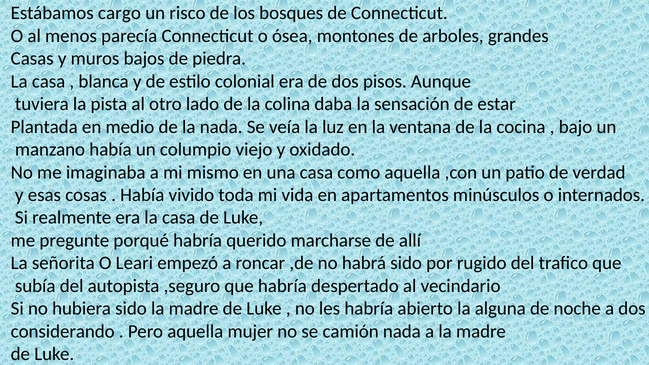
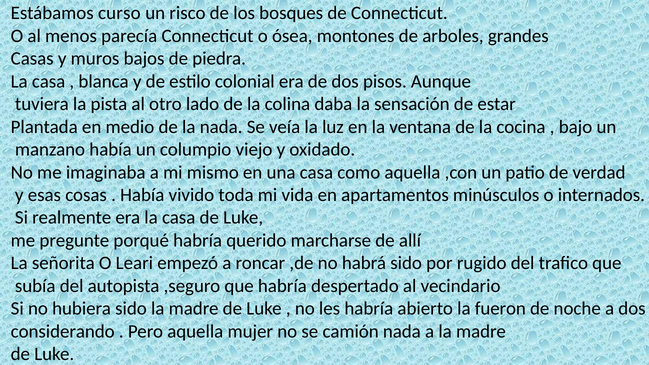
cargo: cargo -> curso (119, 13)
alguna: alguna -> fueron (500, 309)
